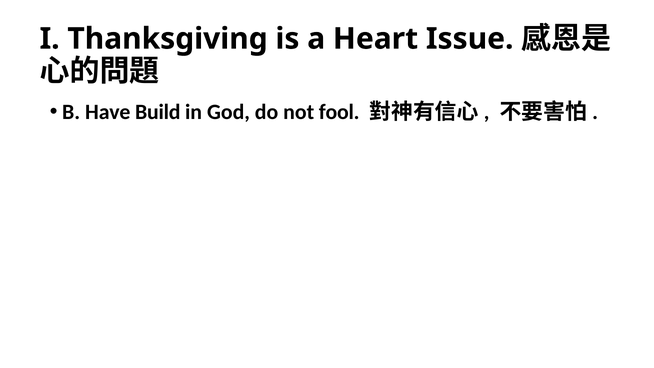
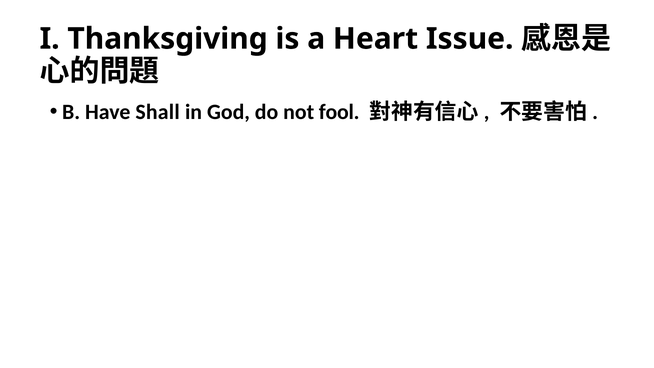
Build: Build -> Shall (158, 112)
